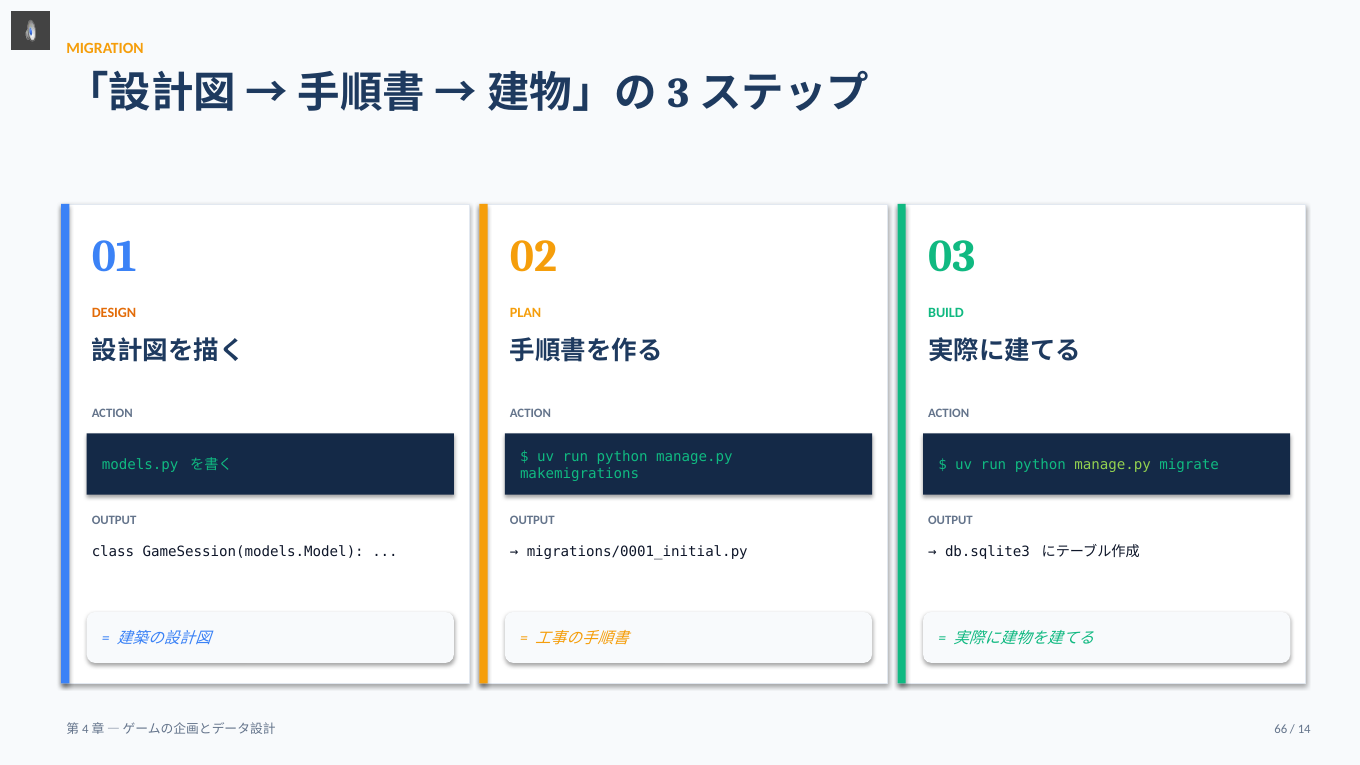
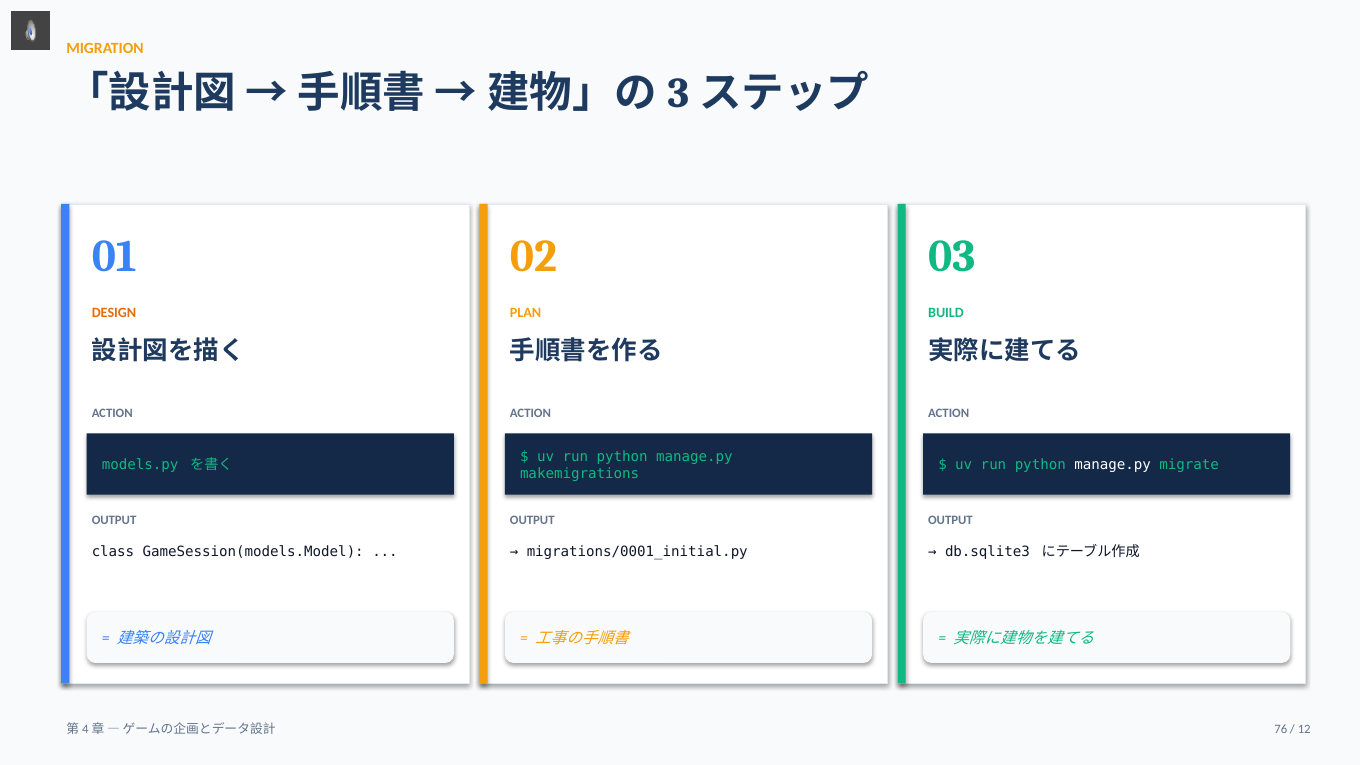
manage.py colour: light green -> white (1113, 465)
66: 66 -> 76 (1281, 730)
14: 14 -> 12 (1304, 730)
